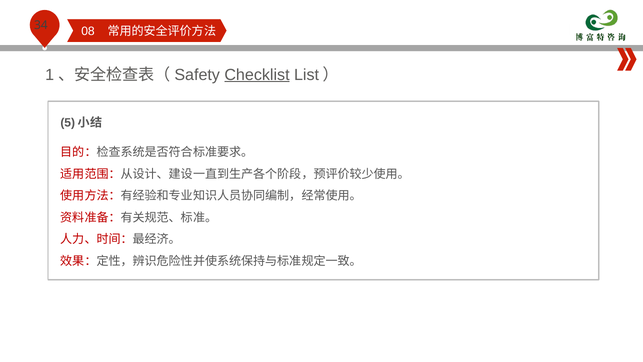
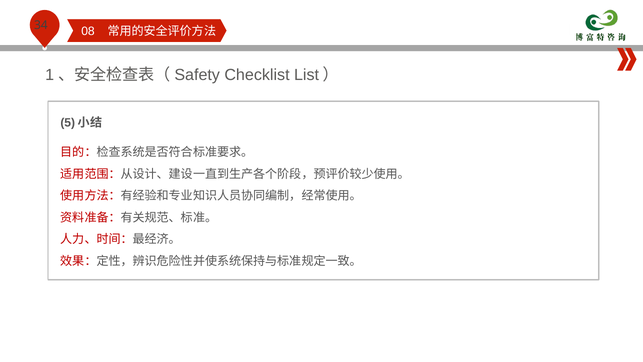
Checklist underline: present -> none (257, 75)
